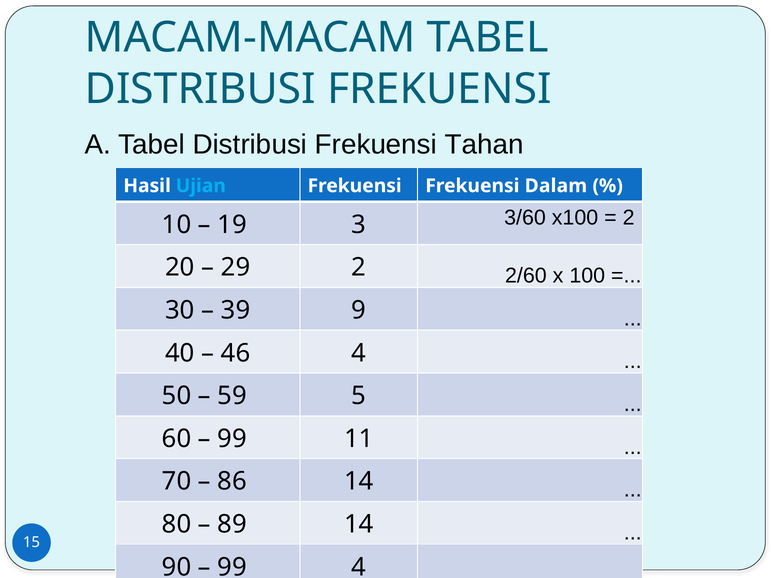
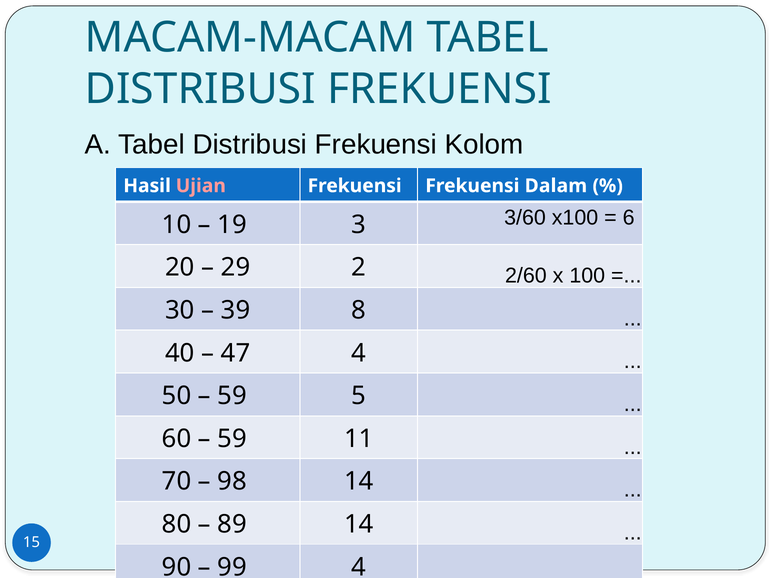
Tahan: Tahan -> Kolom (484, 145)
Ujian colour: light blue -> pink (201, 186)
2: 2 -> 6 (629, 218)
9: 9 -> 8 (359, 310)
46: 46 -> 47 (236, 353)
99: 99 -> 59 (232, 439)
86: 86 -> 98 (232, 482)
